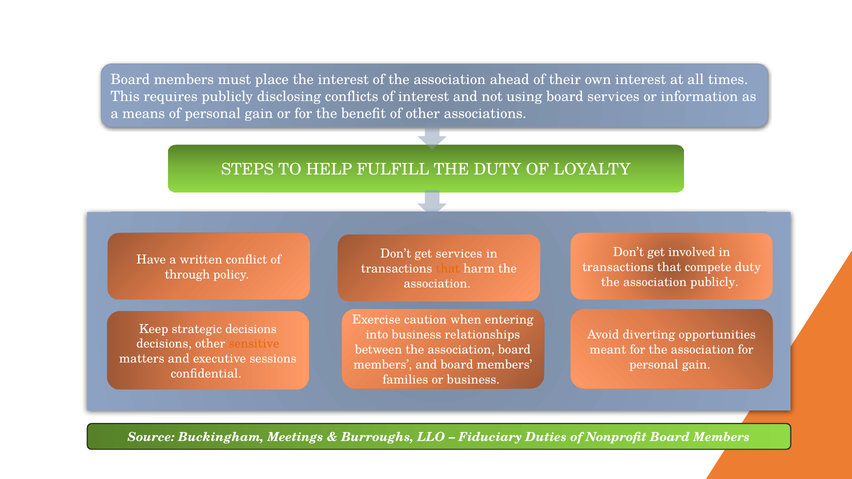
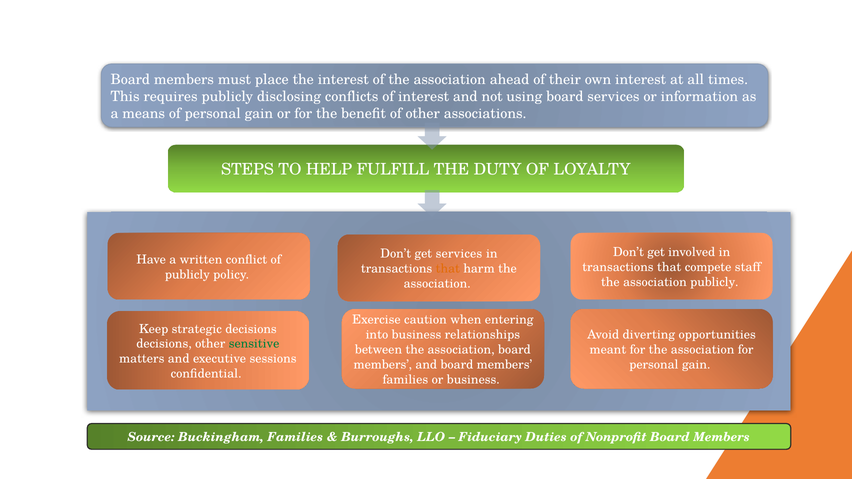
compete duty: duty -> staff (748, 267)
through: through -> publicly (187, 275)
sensitive colour: orange -> green (254, 344)
Buckingham Meetings: Meetings -> Families (295, 437)
